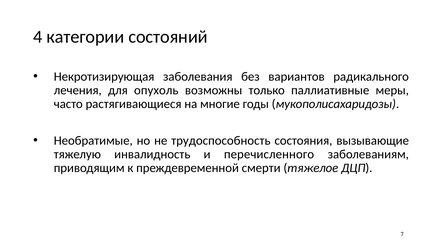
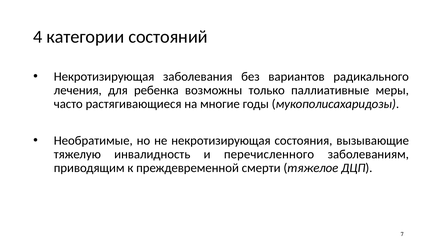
опухоль: опухоль -> ребенка (156, 90)
не трудоспособность: трудоспособность -> некротизирующая (221, 140)
